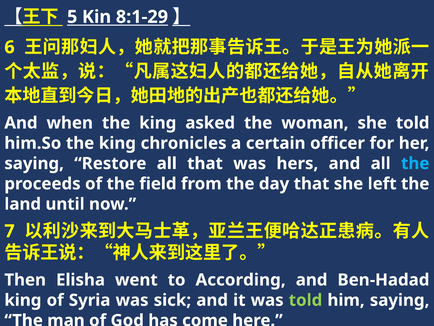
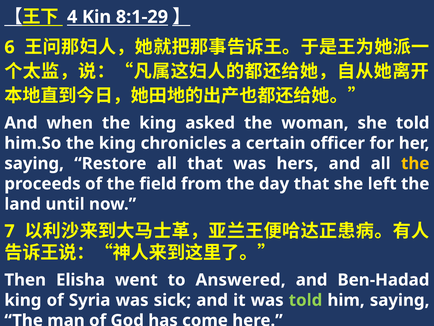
5: 5 -> 4 (72, 17)
the colour: light blue -> yellow (415, 163)
According: According -> Answered (241, 280)
